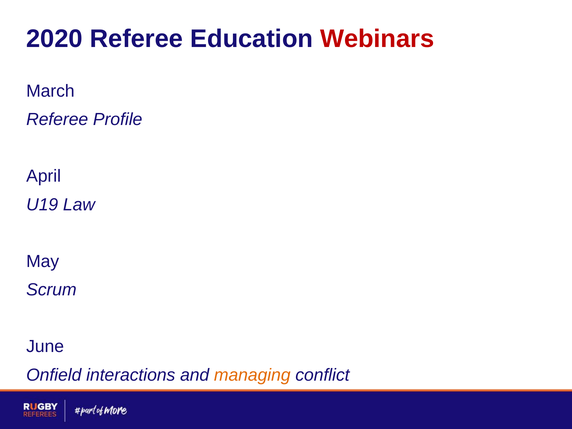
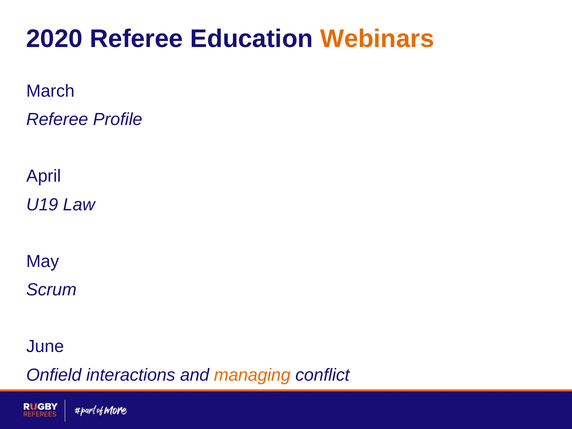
Webinars colour: red -> orange (377, 39)
